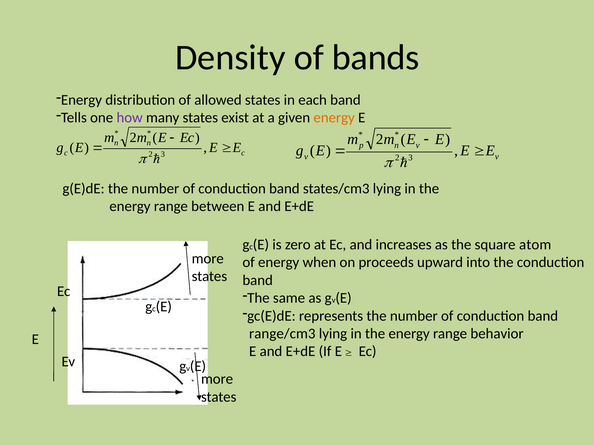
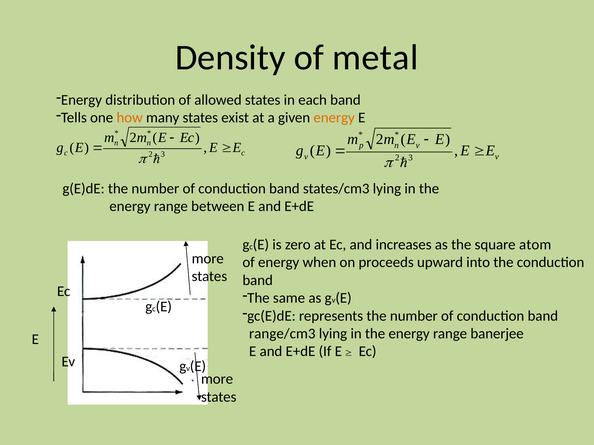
bands: bands -> metal (375, 58)
how colour: purple -> orange (130, 118)
behavior: behavior -> banerjee (497, 334)
